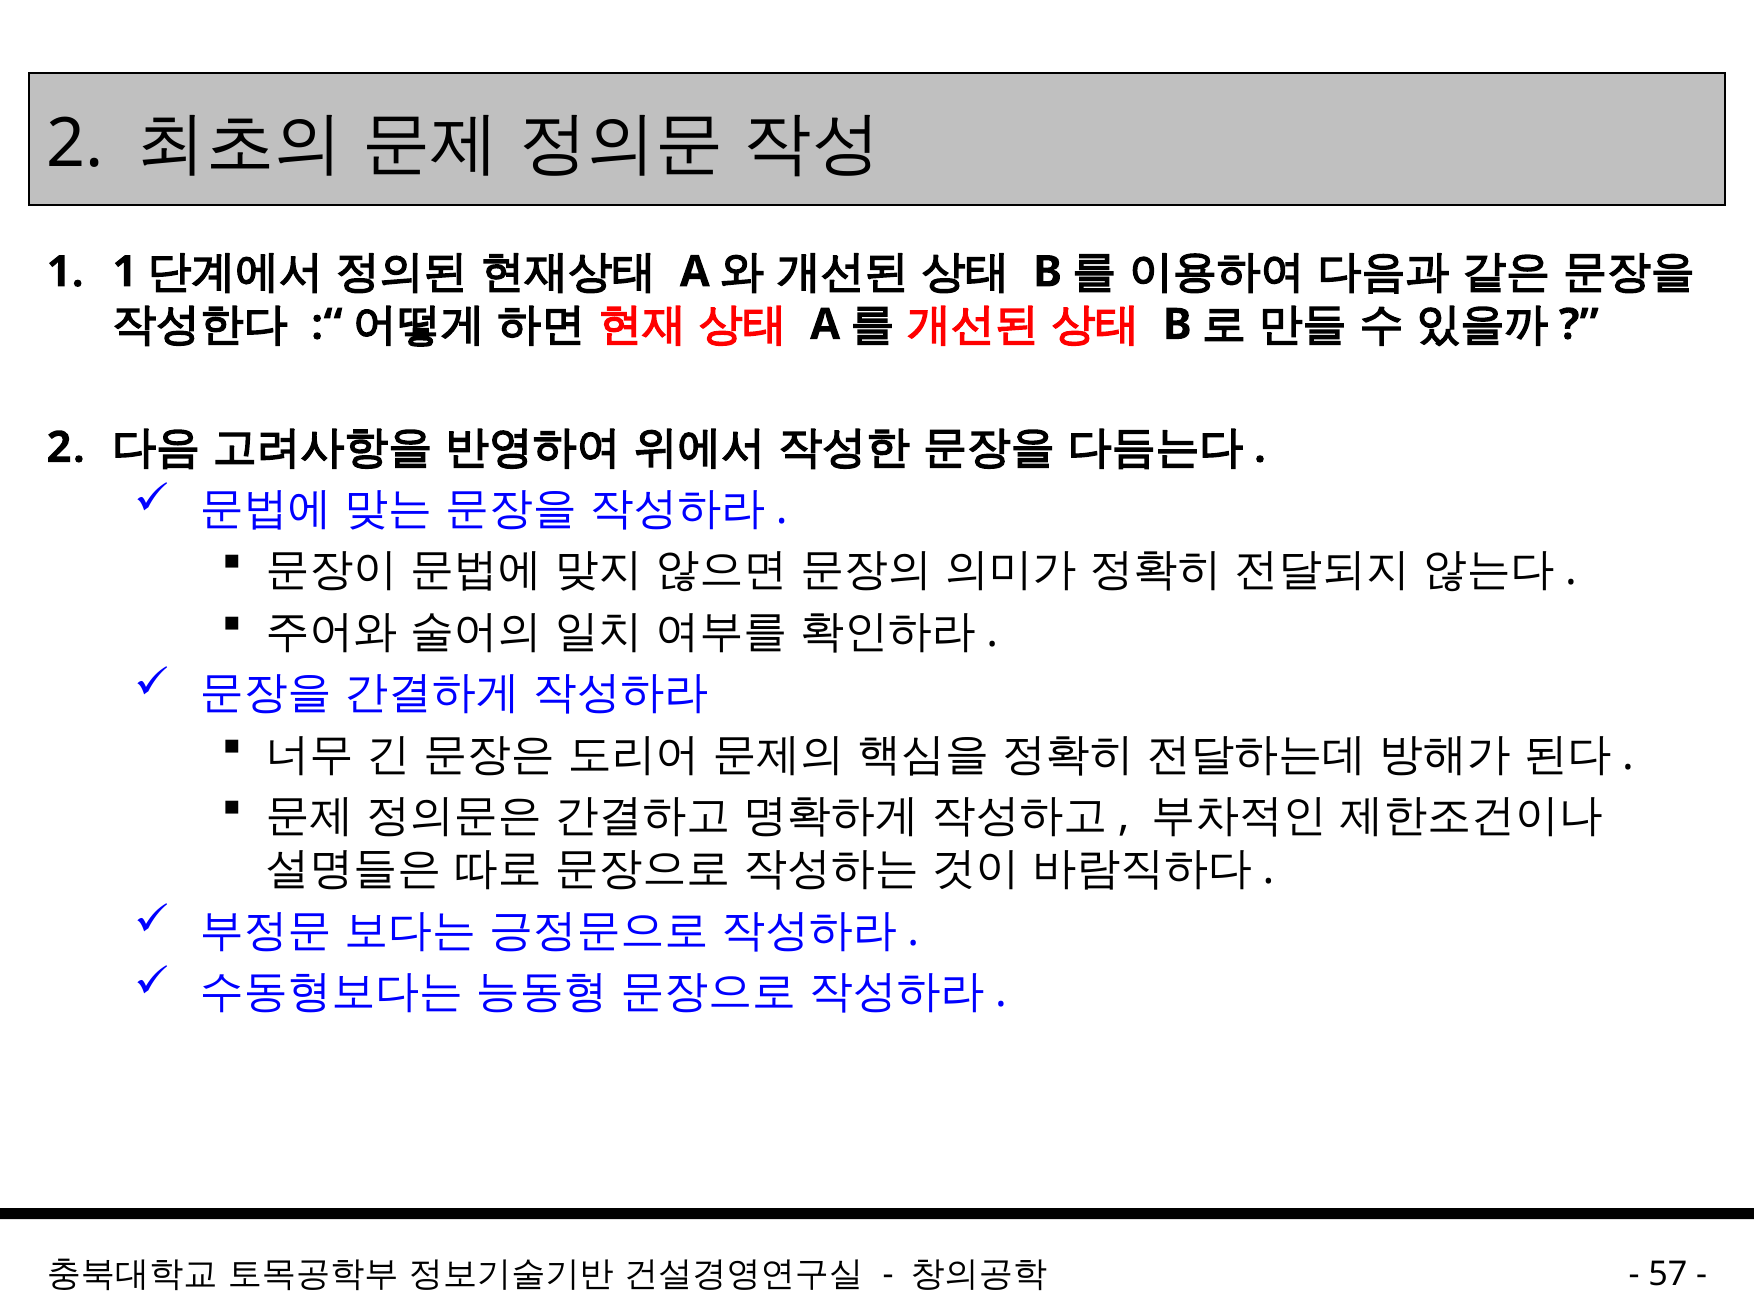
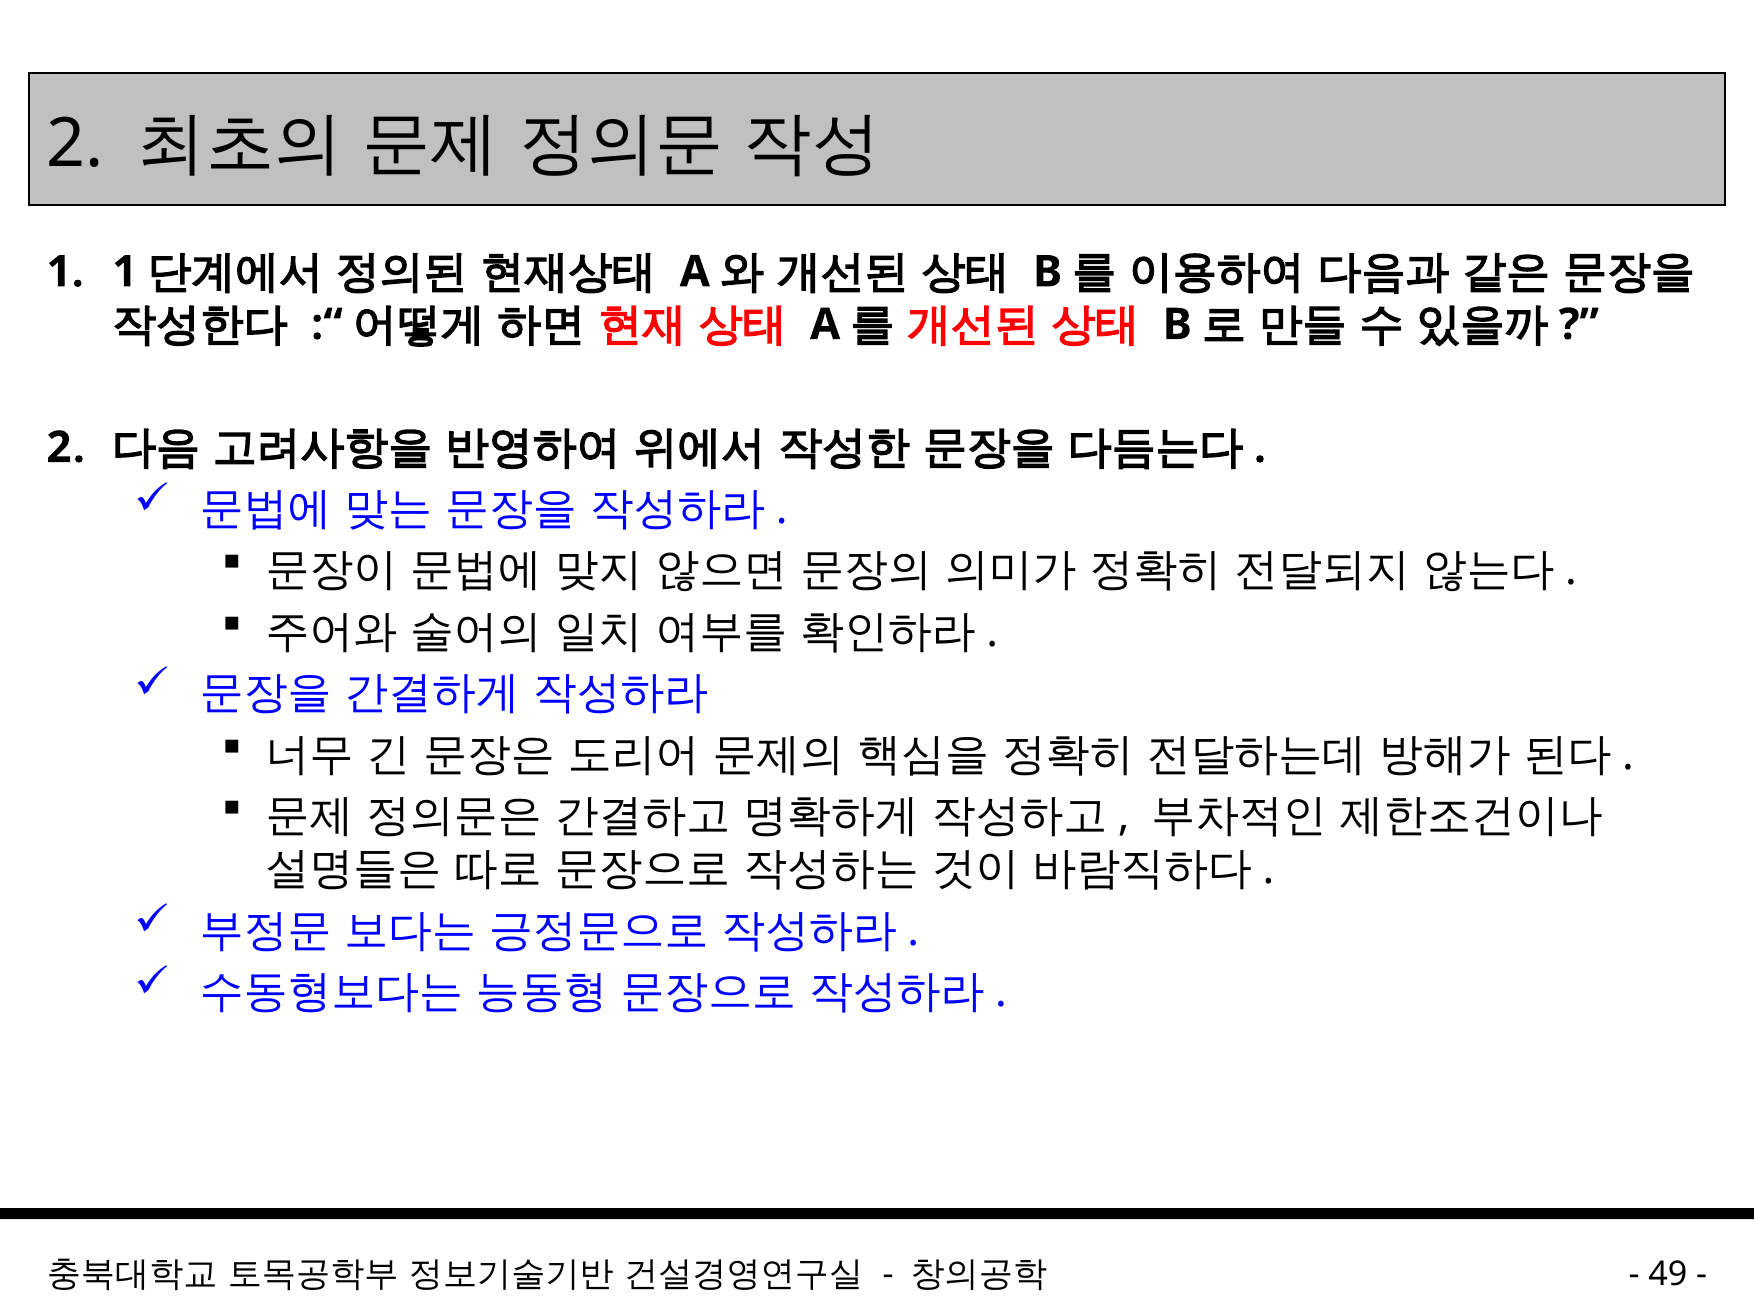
57: 57 -> 49 (1668, 1274)
